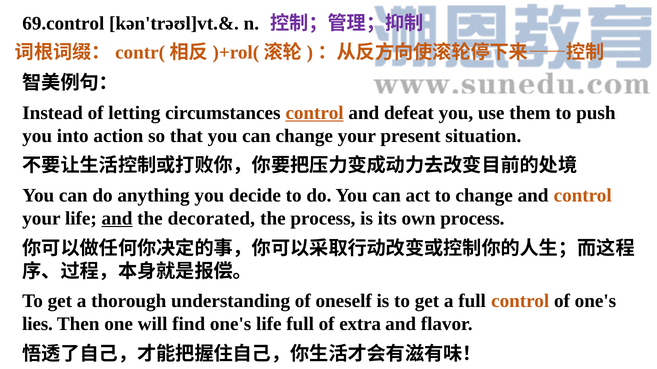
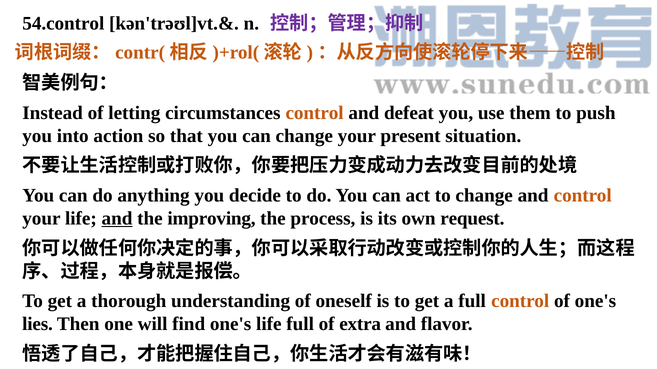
69.control: 69.control -> 54.control (63, 23)
control underline: present -> none (315, 113)
decorated: decorated -> improving (212, 219)
own process: process -> request (472, 219)
